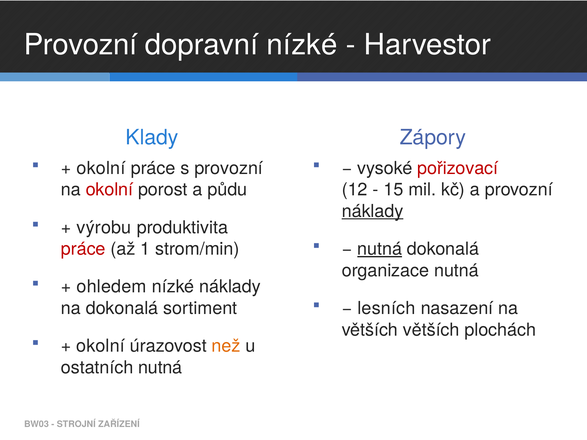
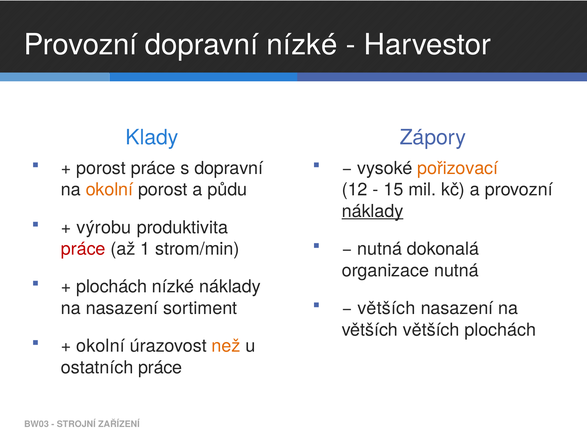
okolní: okolní -> porost (101, 168)
s provozní: provozní -> dopravní (229, 168)
pořizovací colour: red -> orange (458, 168)
okolní colour: red -> orange (109, 190)
nutná underline: present -> none (380, 249)
ohledem: ohledem -> plochách (112, 287)
lesních: lesních -> větších (386, 308)
na dokonalá: dokonalá -> nasazení (122, 308)
ostatních nutná: nutná -> práce (160, 368)
